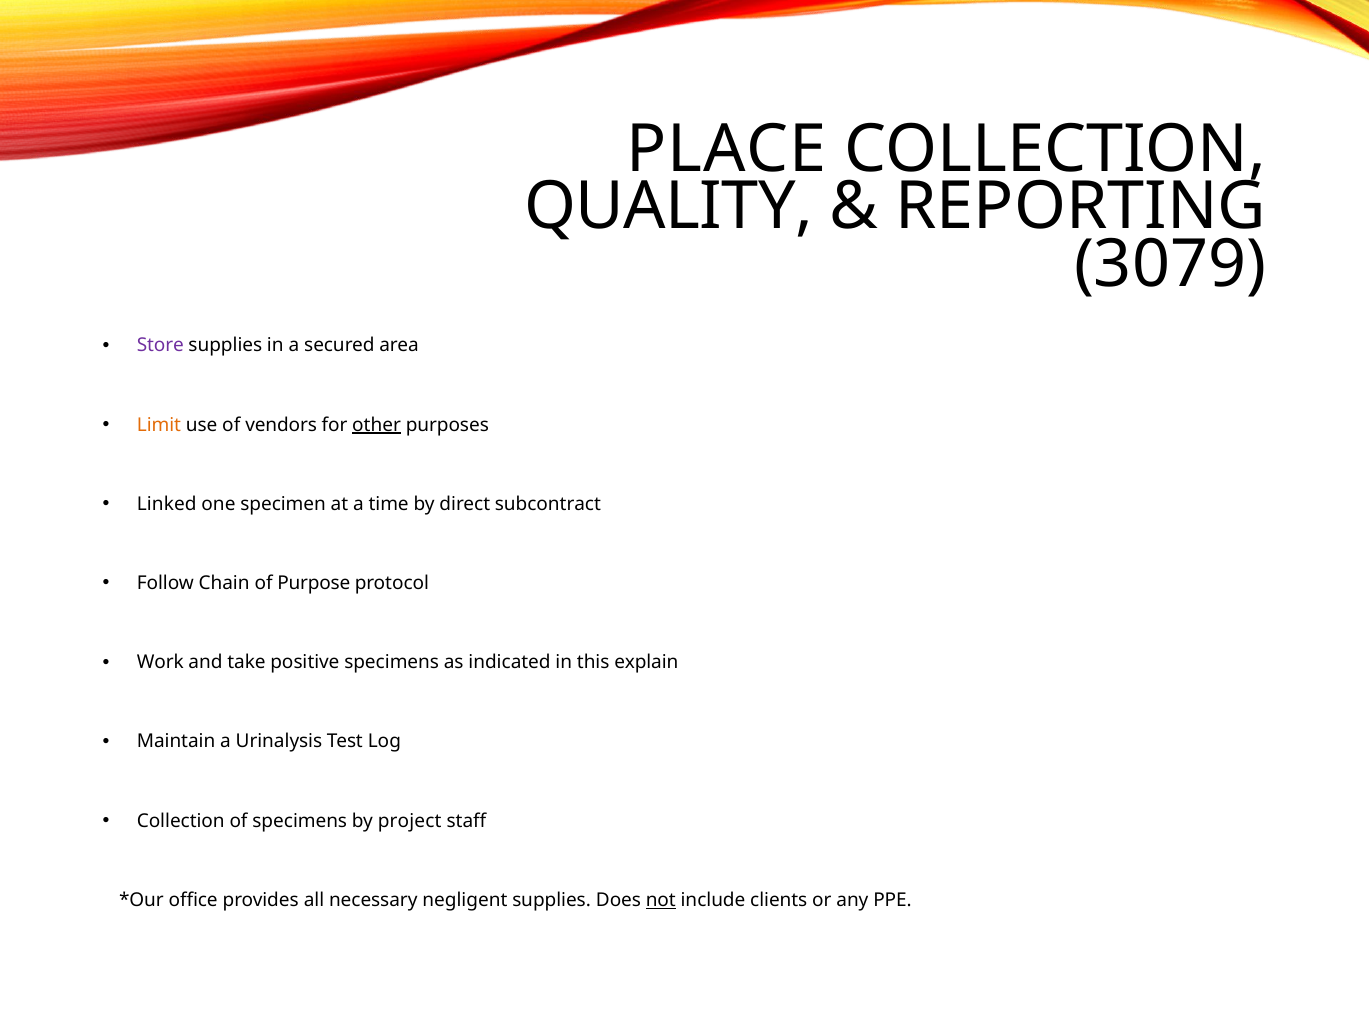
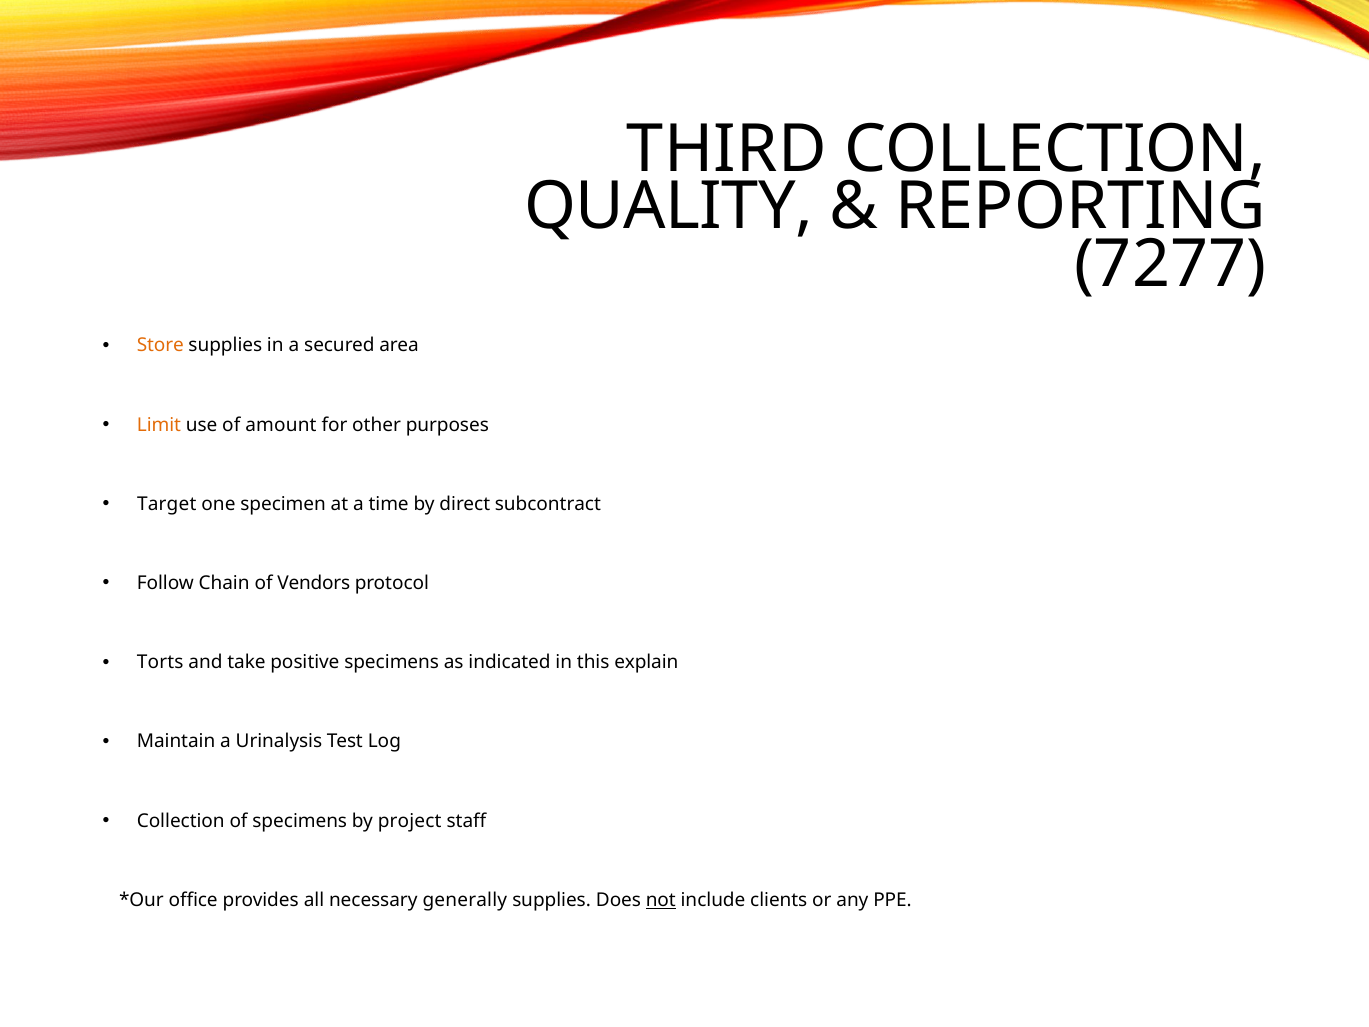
PLACE: PLACE -> THIRD (727, 149)
3079: 3079 -> 7277 (1170, 264)
Store colour: purple -> orange (160, 346)
vendors: vendors -> amount (281, 425)
other underline: present -> none (377, 425)
Linked: Linked -> Target (167, 504)
Purpose: Purpose -> Vendors (314, 583)
Work: Work -> Torts (160, 662)
negligent: negligent -> generally (465, 900)
